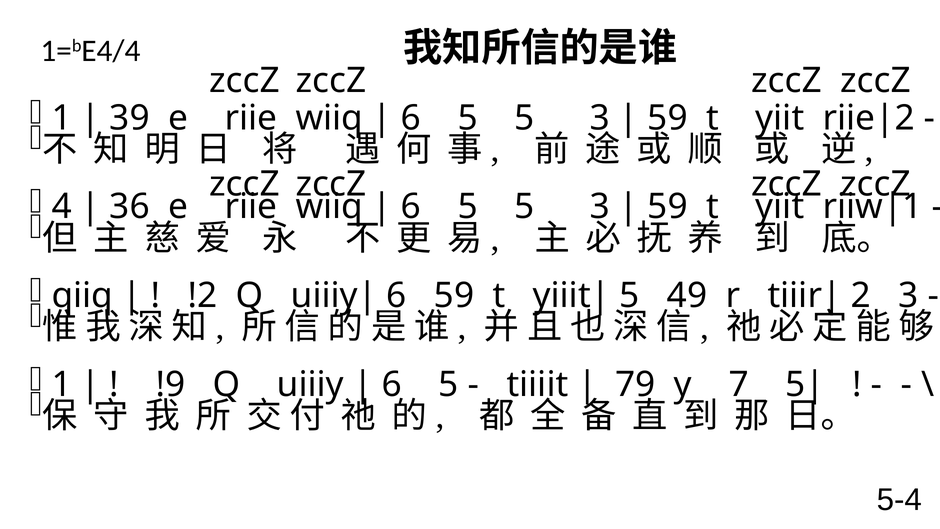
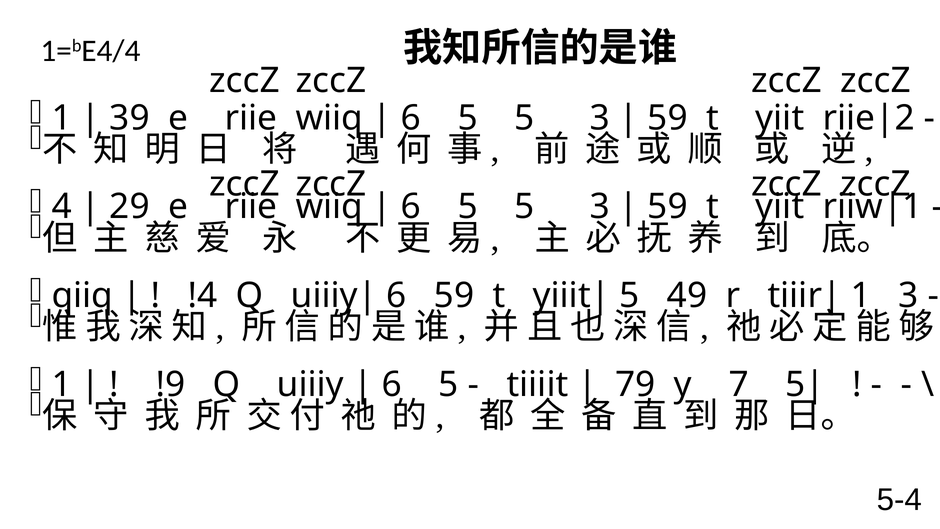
36: 36 -> 29 (130, 207)
!2: !2 -> !4 (203, 296)
2: 2 -> 1 (861, 296)
